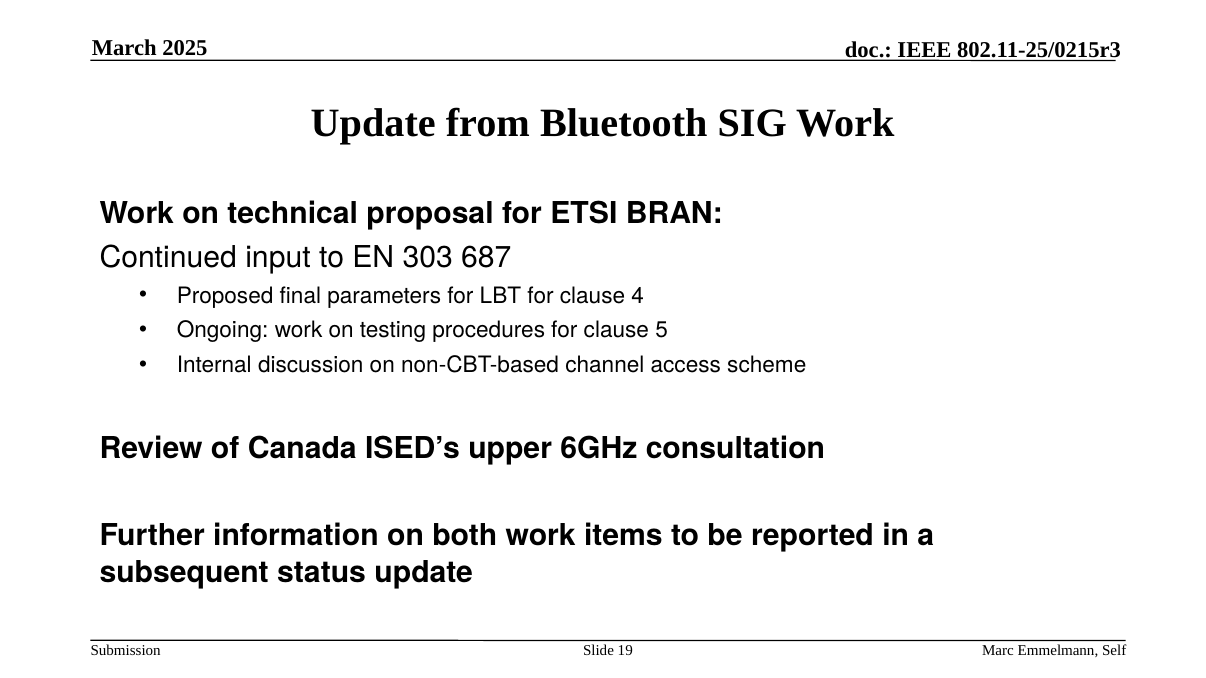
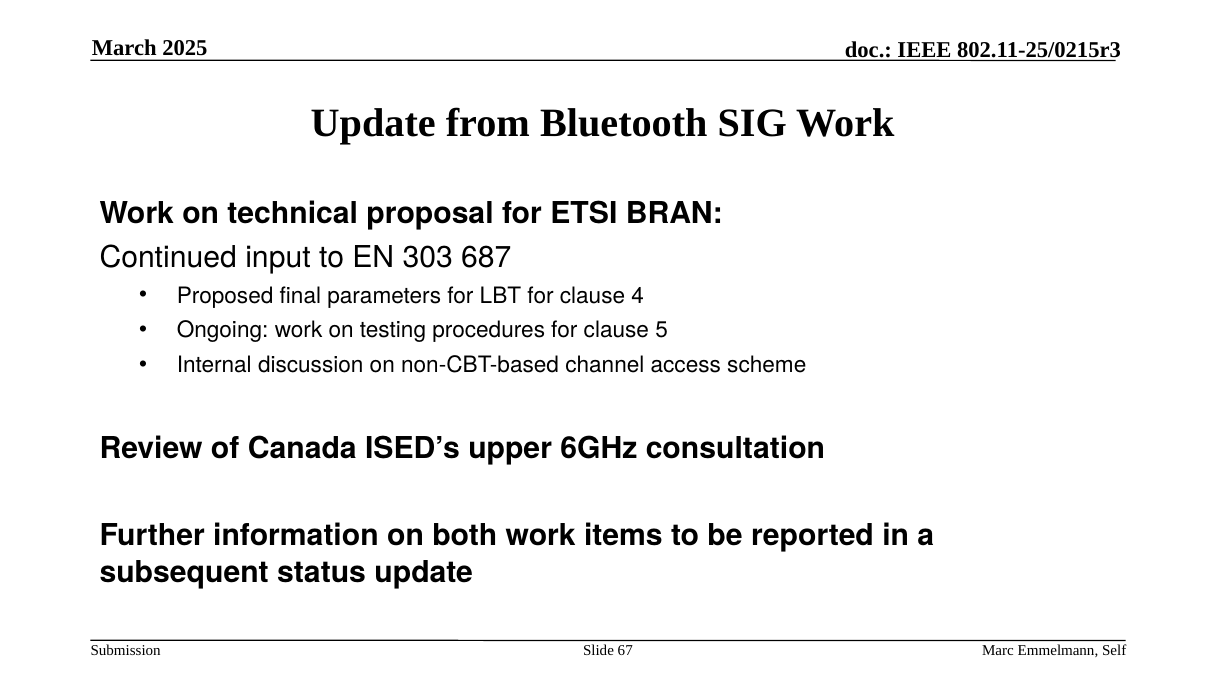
19: 19 -> 67 (625, 651)
